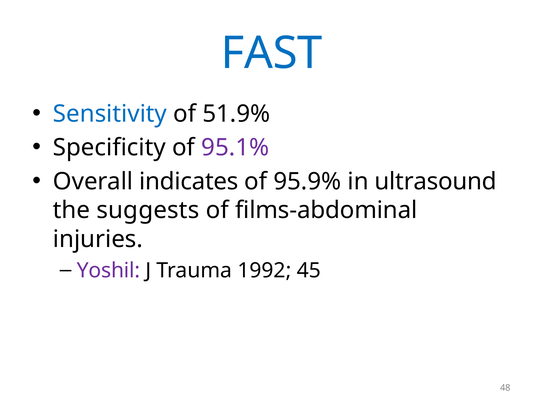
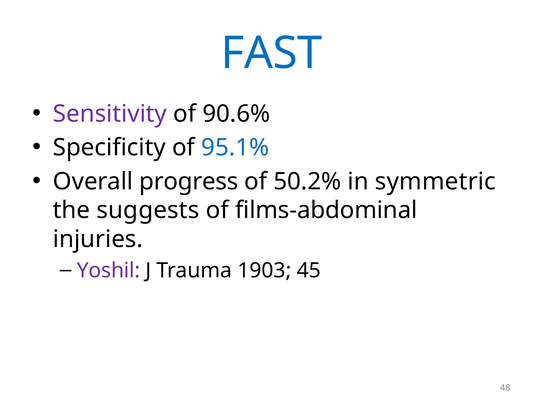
Sensitivity colour: blue -> purple (110, 114)
51.9%: 51.9% -> 90.6% (236, 114)
95.1% colour: purple -> blue (235, 148)
indicates: indicates -> progress (189, 182)
95.9%: 95.9% -> 50.2% (307, 182)
ultrasound: ultrasound -> symmetric (435, 182)
1992: 1992 -> 1903 (264, 271)
